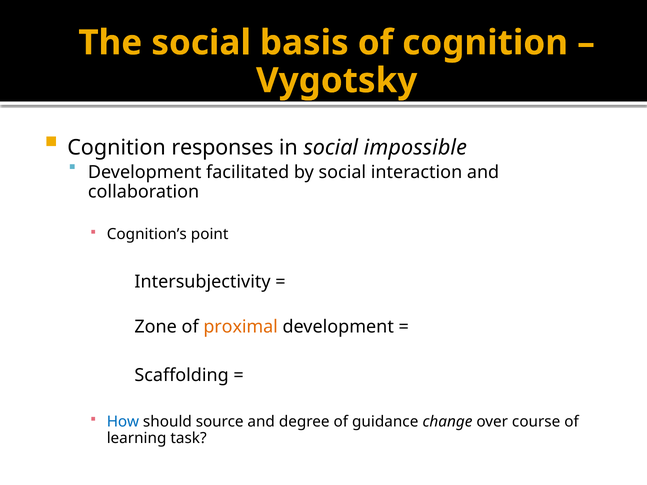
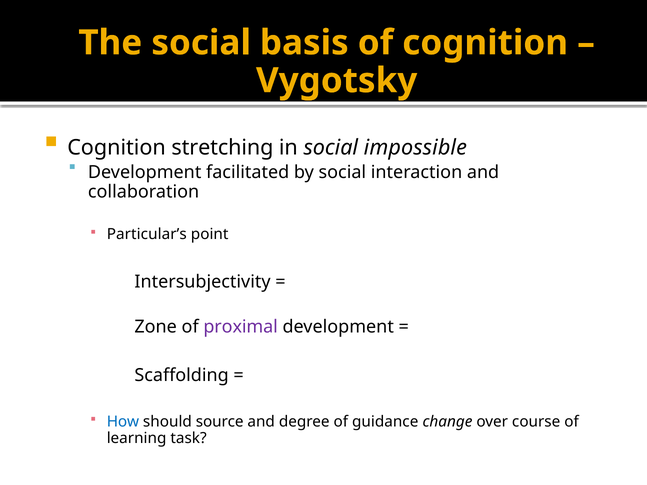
responses: responses -> stretching (222, 148)
Cognition’s: Cognition’s -> Particular’s (147, 234)
proximal colour: orange -> purple (241, 327)
